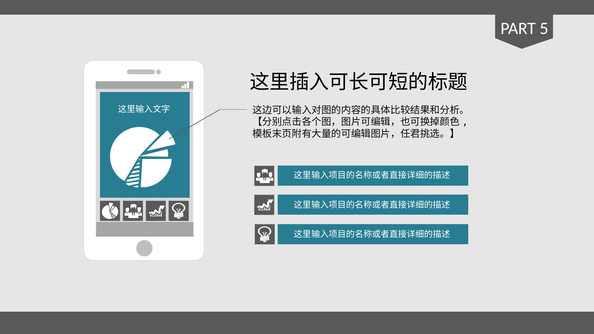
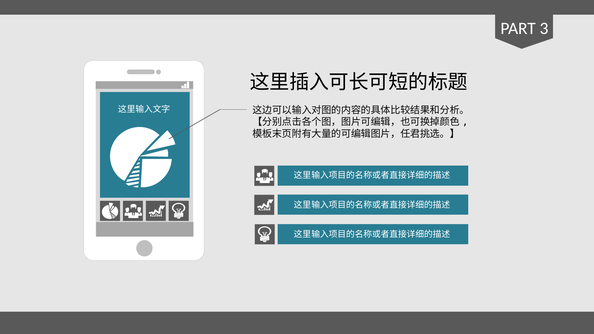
5: 5 -> 3 (544, 28)
